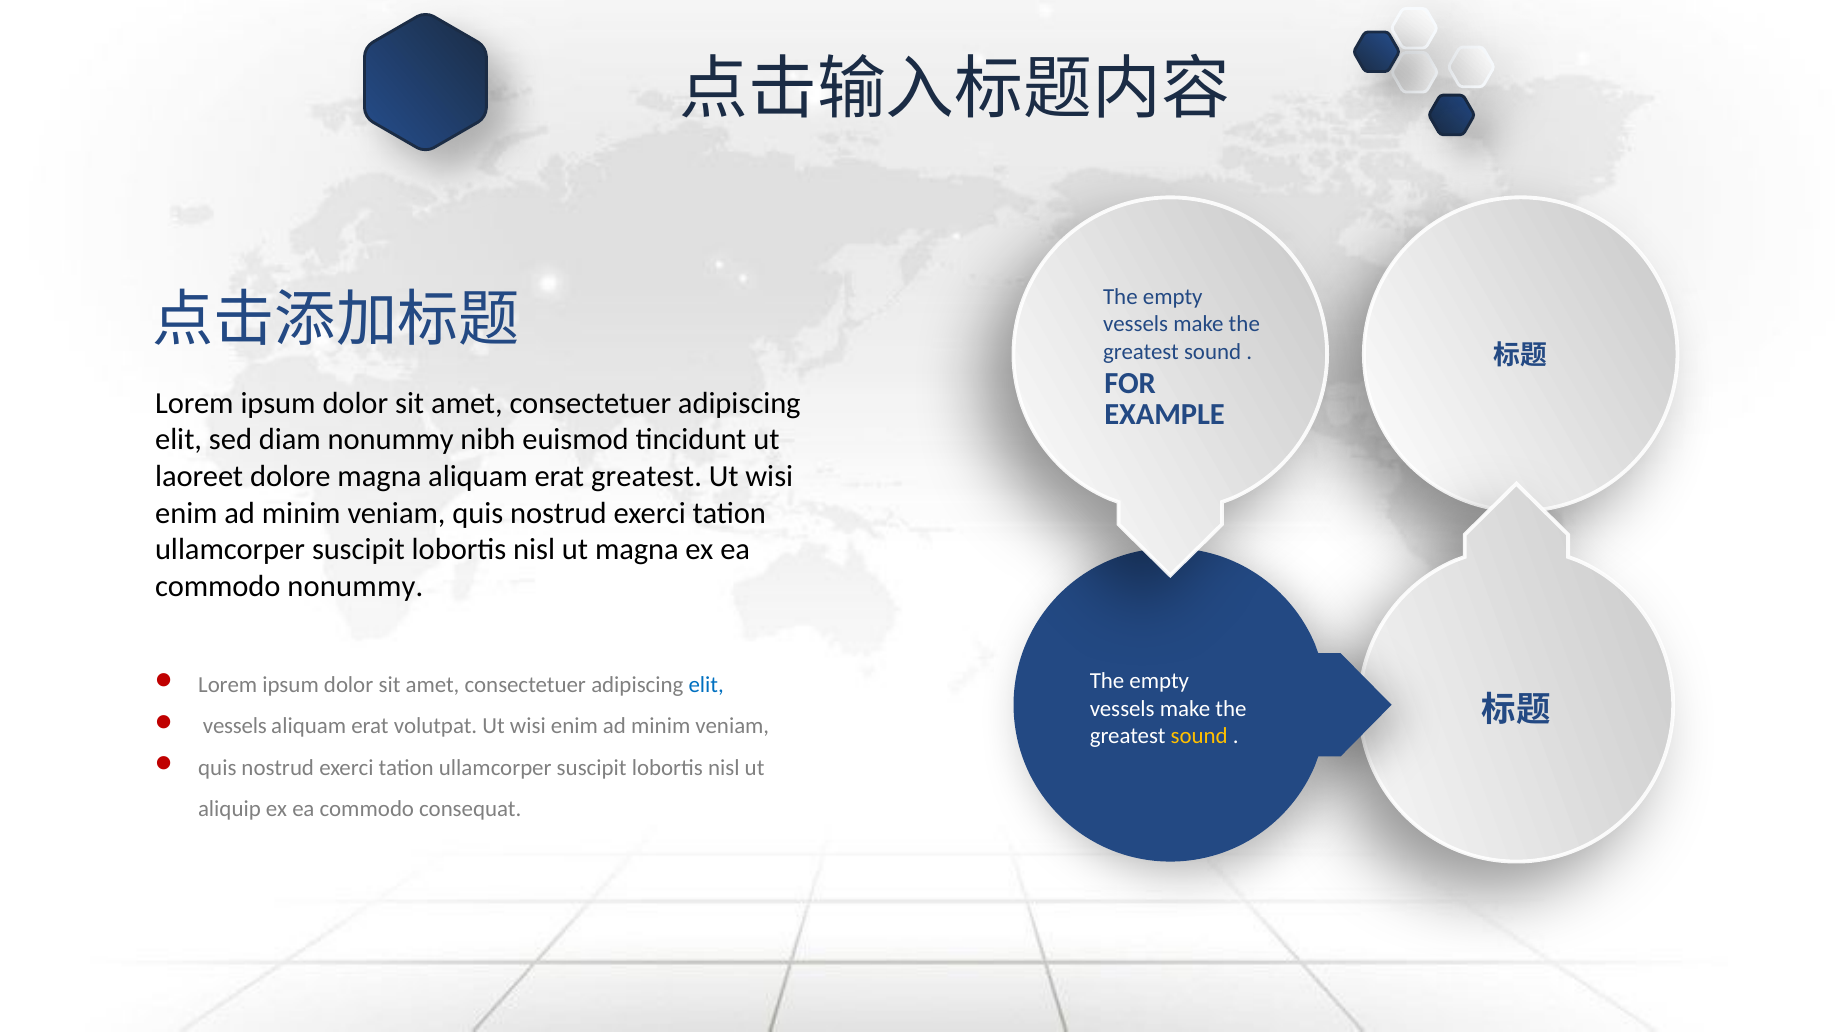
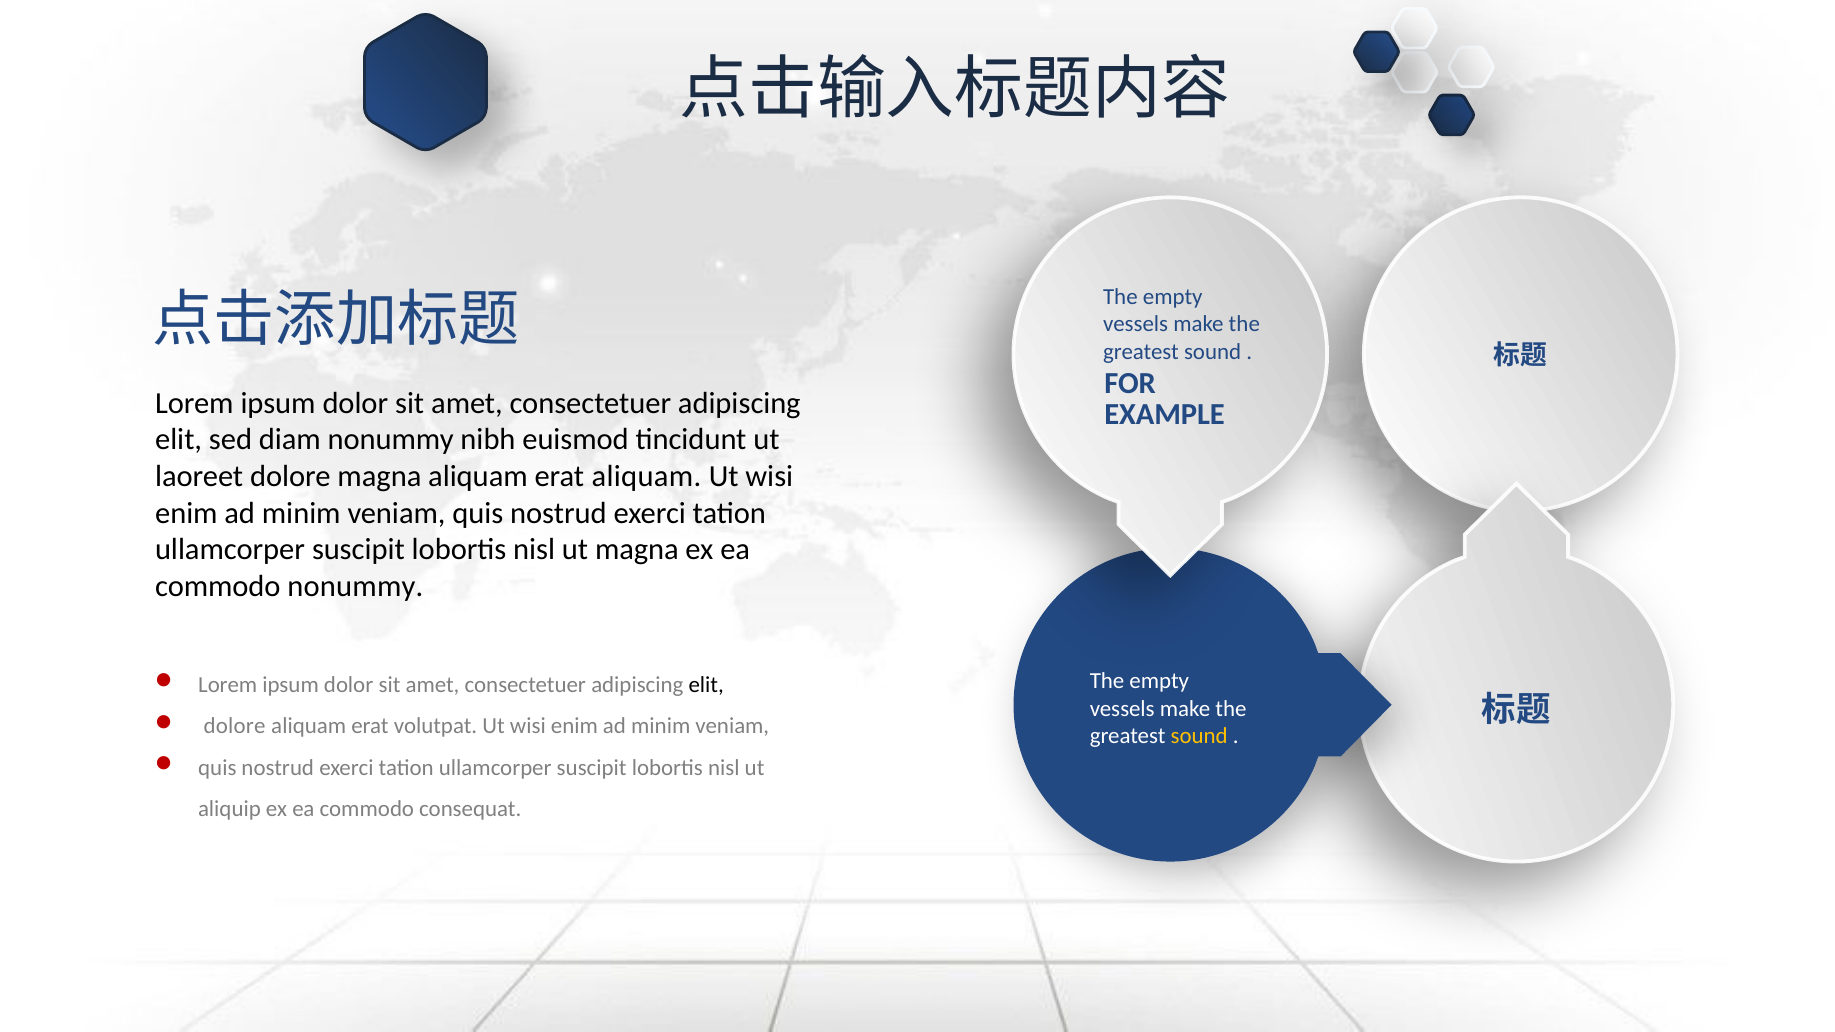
erat greatest: greatest -> aliquam (646, 477)
elit colour: blue -> black (706, 685)
vessels: vessels -> dolore (235, 726)
